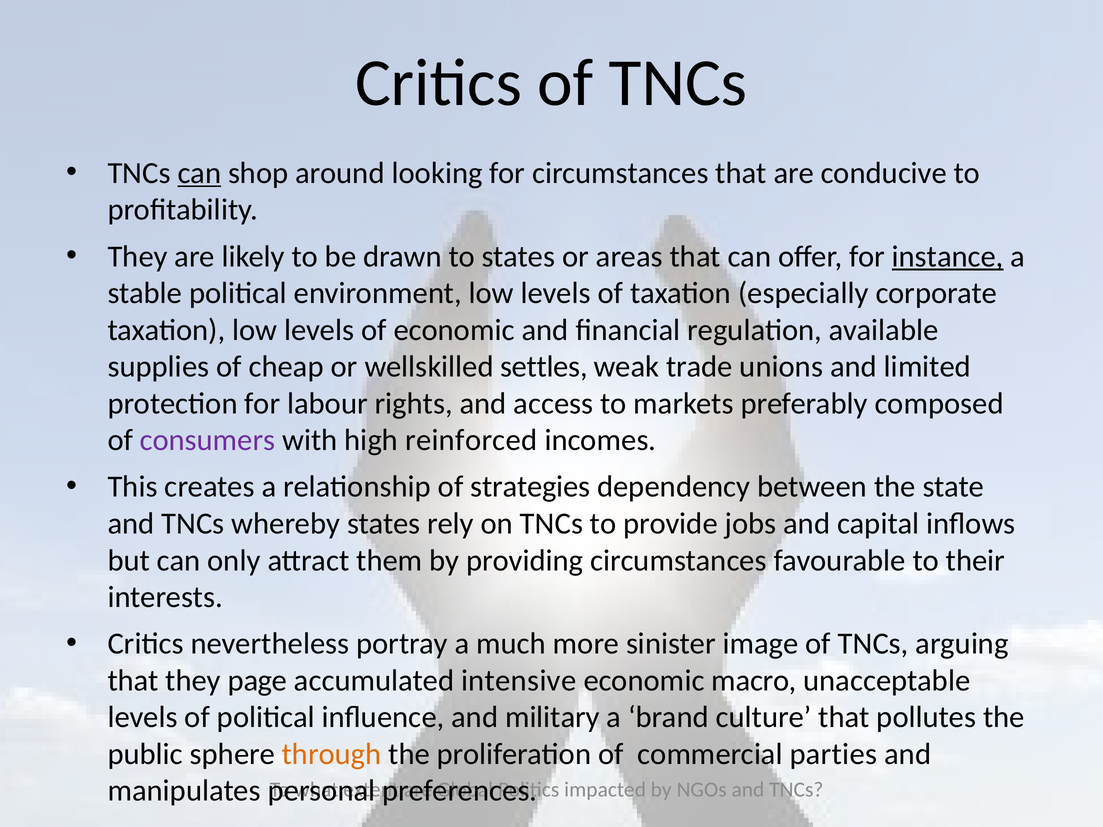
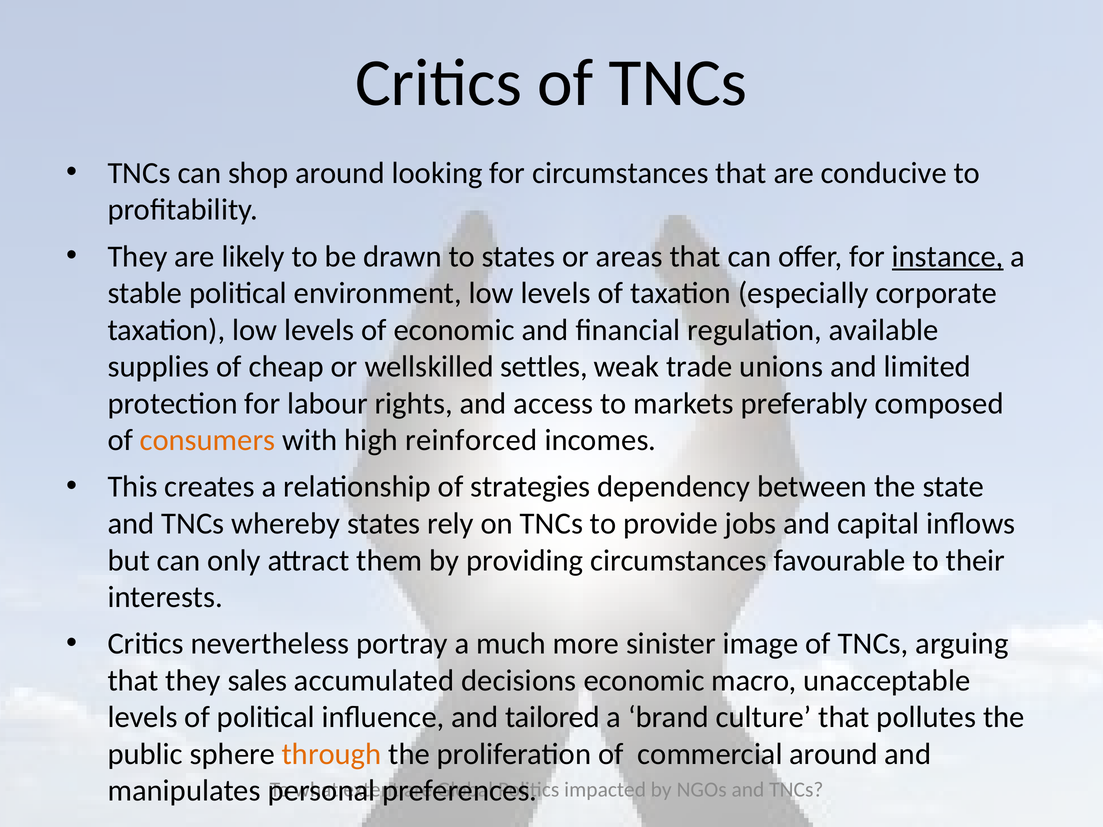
can underline: present -> none (199, 173)
consumers colour: purple -> orange (208, 440)
page: page -> sales (257, 681)
intensive: intensive -> decisions (519, 681)
military: military -> tailored (552, 718)
commercial parties: parties -> around (834, 754)
